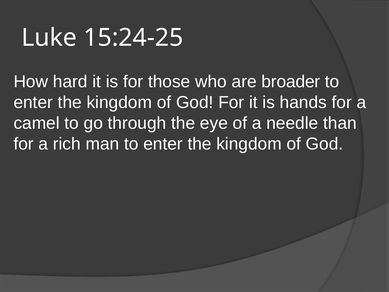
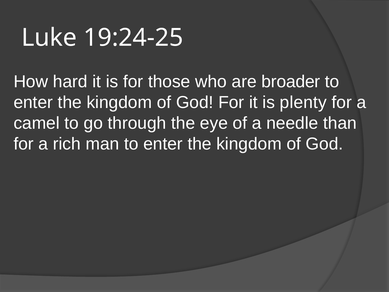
15:24-25: 15:24-25 -> 19:24-25 (133, 38)
hands: hands -> plenty (303, 102)
